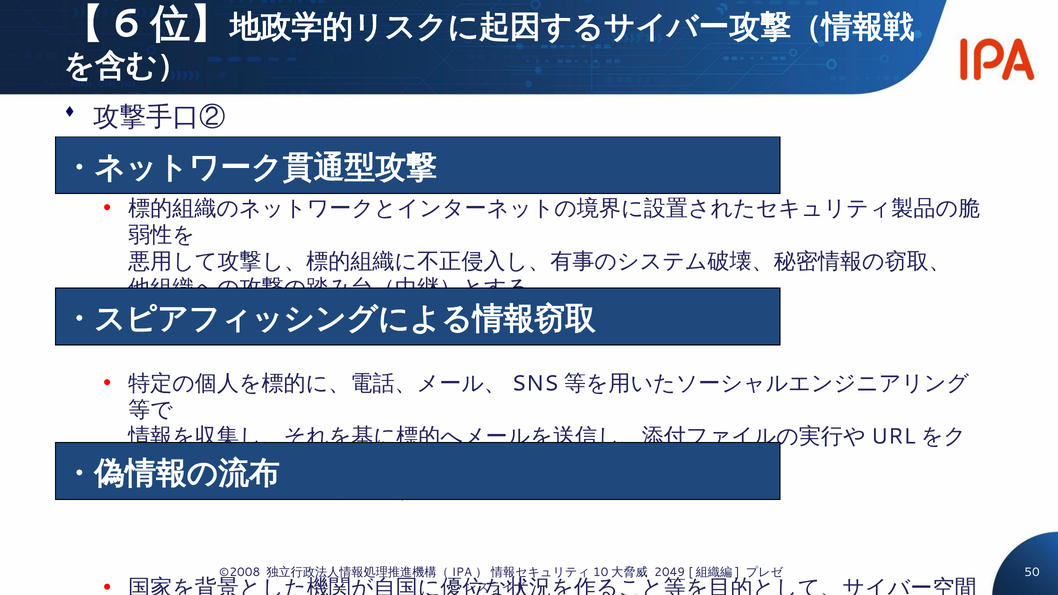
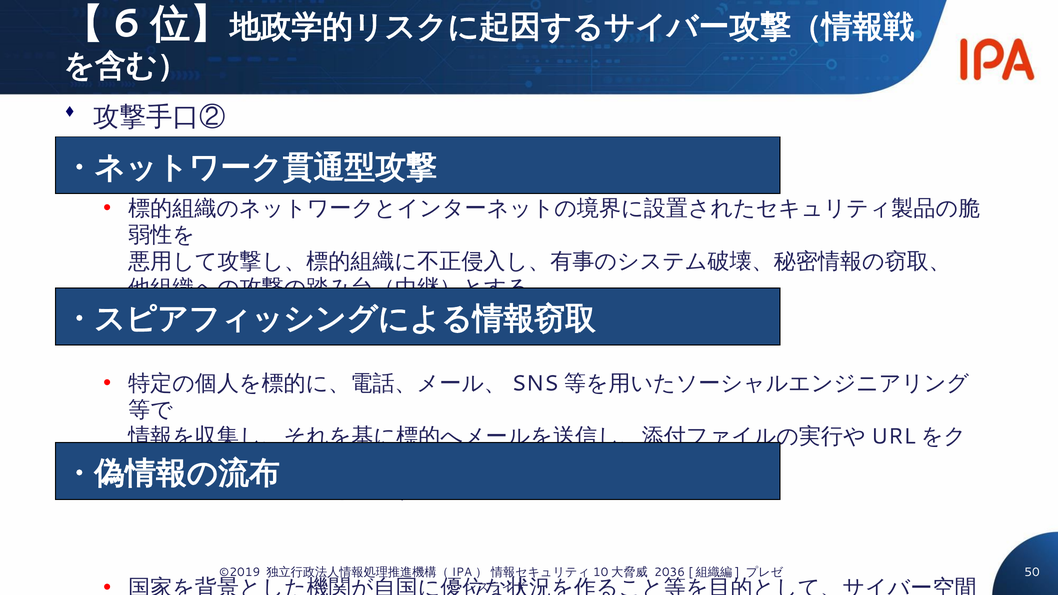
©2008: ©2008 -> ©2019 (240, 573)
2049: 2049 -> 2036 (670, 573)
